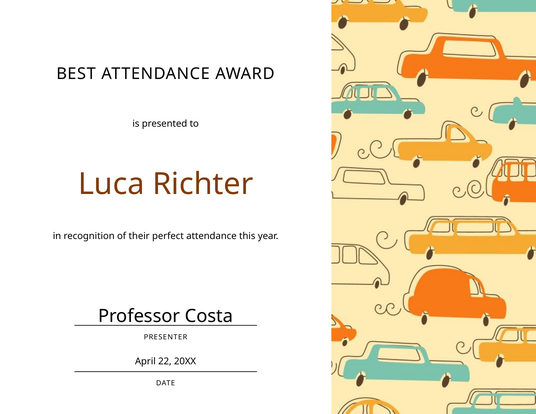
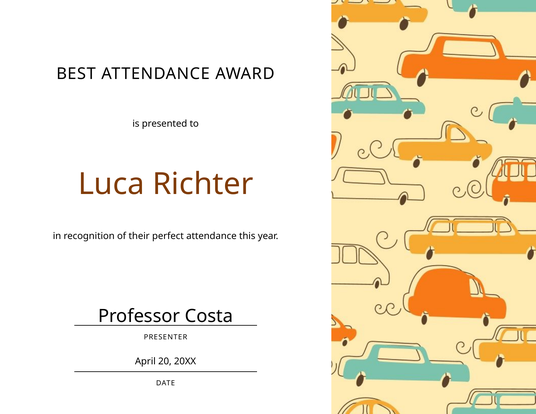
22: 22 -> 20 (165, 362)
